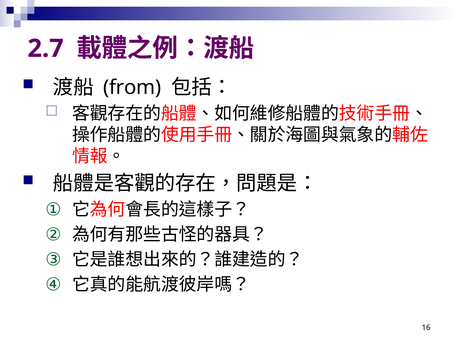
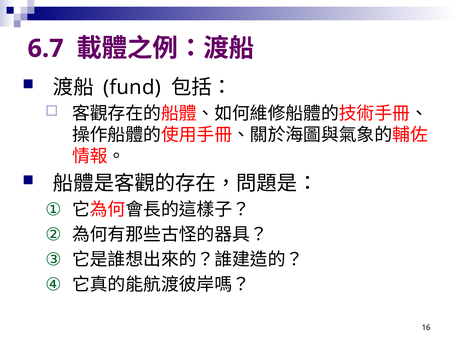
2.7: 2.7 -> 6.7 (46, 49)
from: from -> fund (132, 87)
